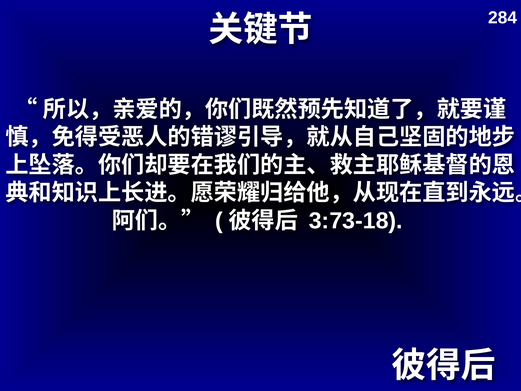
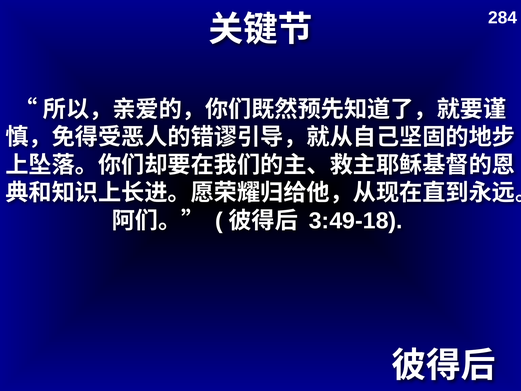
3:73-18: 3:73-18 -> 3:49-18 (356, 221)
